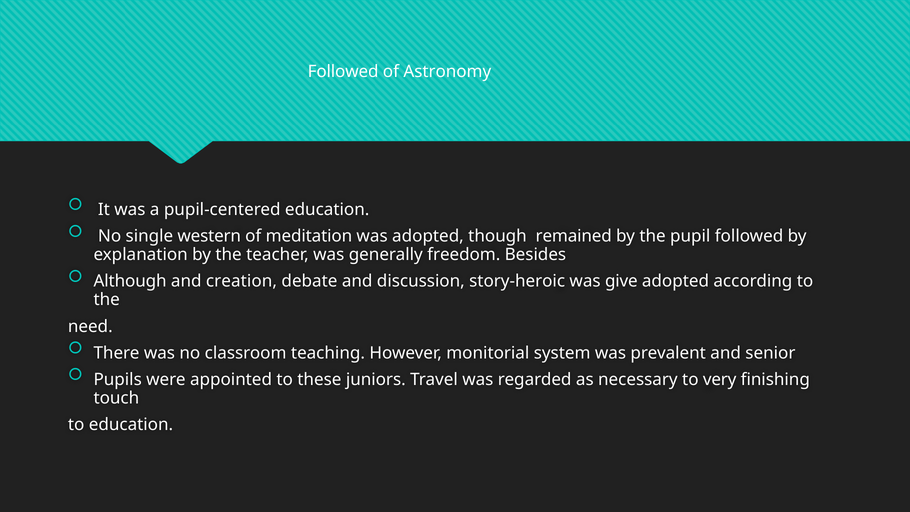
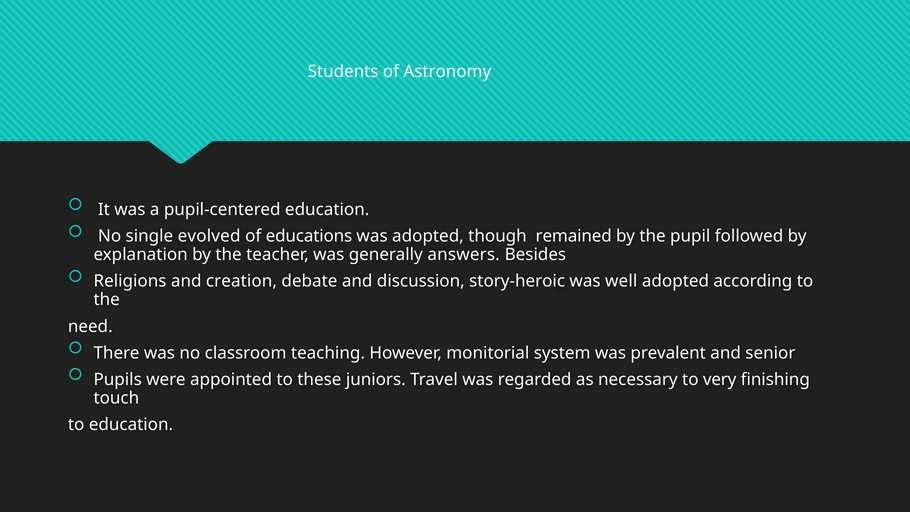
Followed: Followed -> Students (343, 72)
western: western -> evolved (209, 236)
meditation: meditation -> educations (309, 236)
freedom: freedom -> answers (464, 255)
Although: Although -> Religions (130, 281)
give: give -> well (621, 281)
